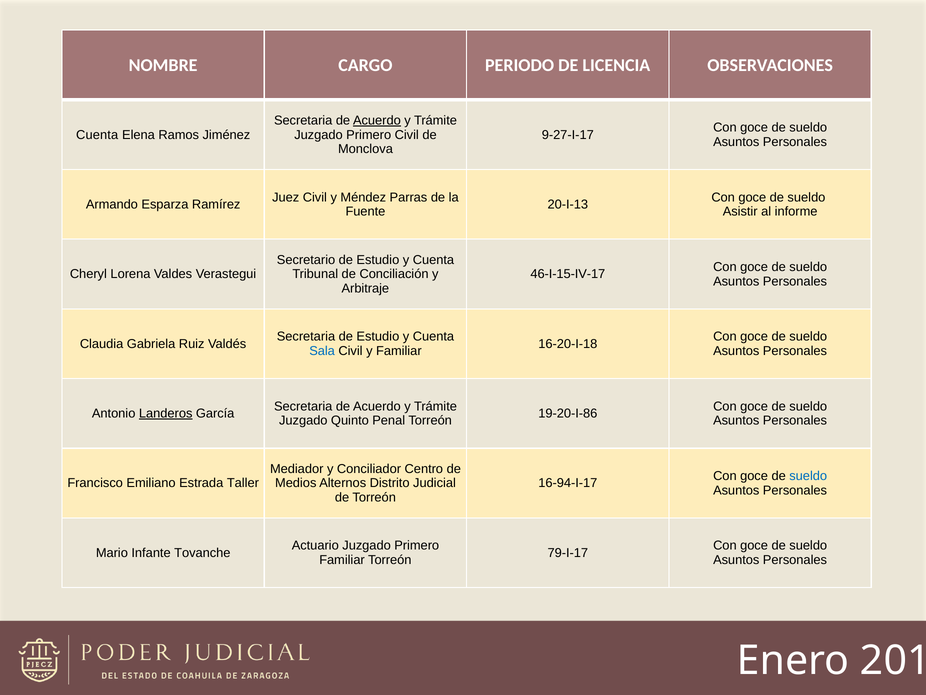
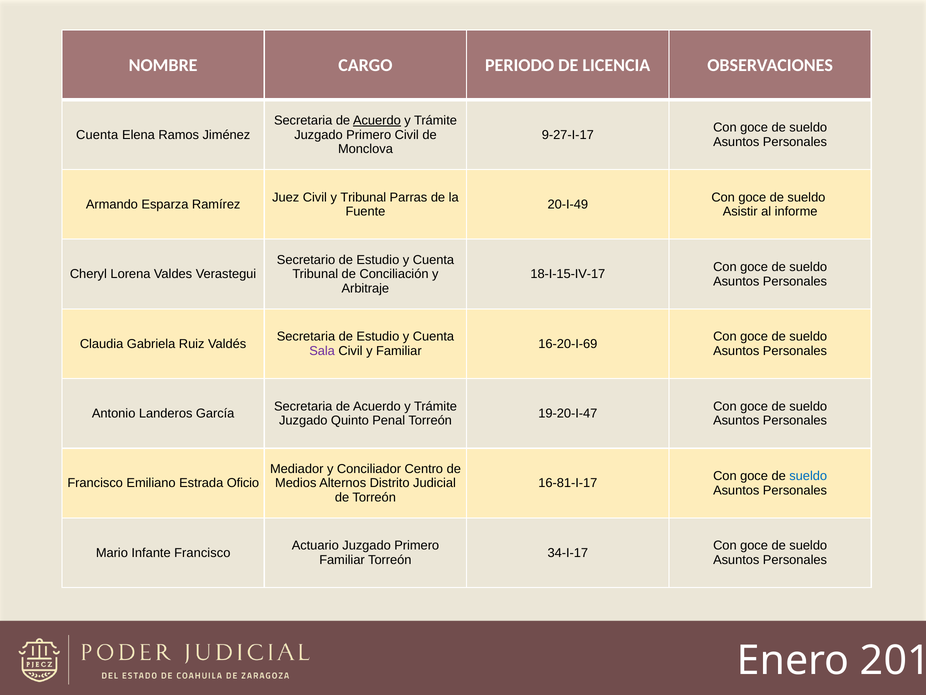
y Méndez: Méndez -> Tribunal (363, 197)
20-I-13: 20-I-13 -> 20-I-49 (568, 204)
46-I-15-IV-17: 46-I-15-IV-17 -> 18-I-15-IV-17 (568, 274)
16-20-I-18: 16-20-I-18 -> 16-20-I-69 (568, 344)
Sala colour: blue -> purple (322, 351)
Landeros underline: present -> none (166, 413)
19-20-I-86: 19-20-I-86 -> 19-20-I-47 (568, 413)
Taller: Taller -> Oficio (243, 483)
16-94-I-17: 16-94-I-17 -> 16-81-I-17 (568, 483)
Infante Tovanche: Tovanche -> Francisco (202, 553)
79-I-17: 79-I-17 -> 34-I-17 (568, 553)
